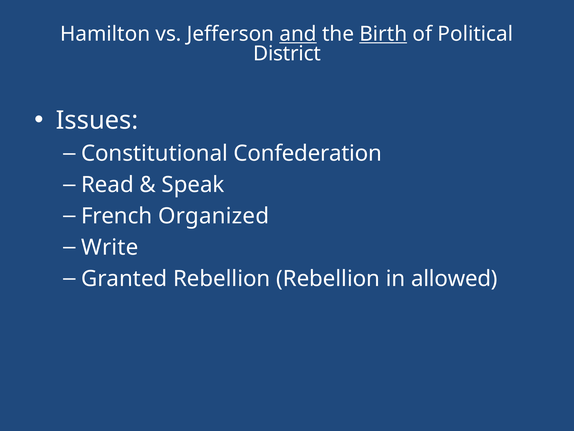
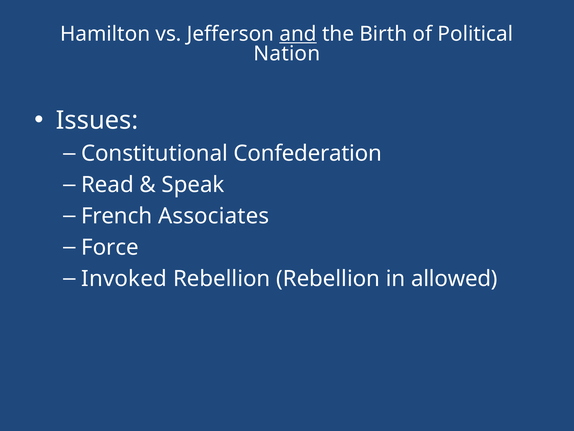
Birth underline: present -> none (383, 34)
District: District -> Nation (287, 54)
Organized: Organized -> Associates (214, 216)
Write: Write -> Force (110, 247)
Granted: Granted -> Invoked (124, 278)
